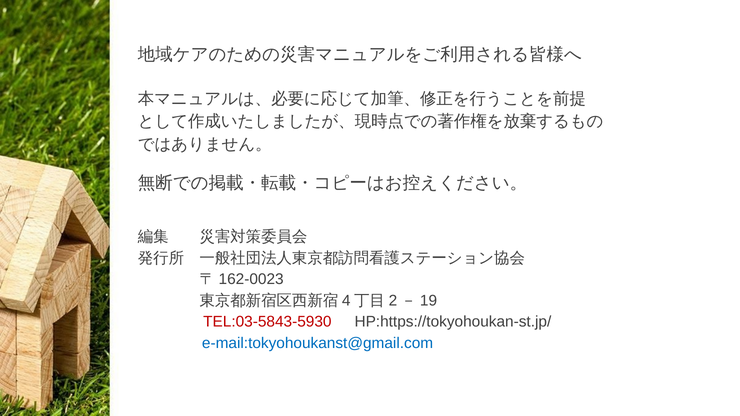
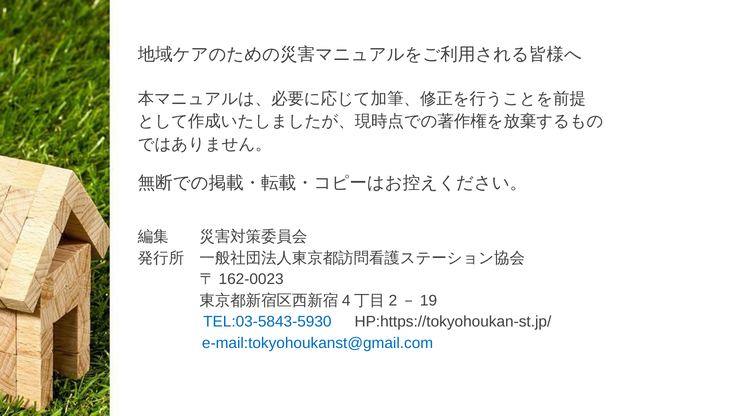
TEL:03‐5843‐5930 colour: red -> blue (267, 322)
